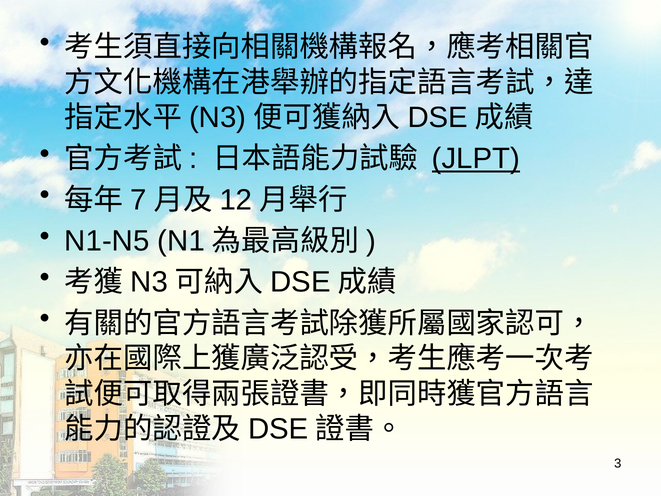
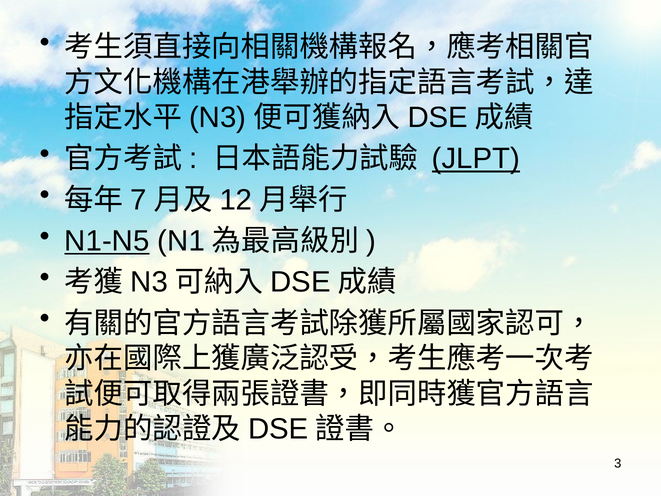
N1-N5 underline: none -> present (107, 241)
